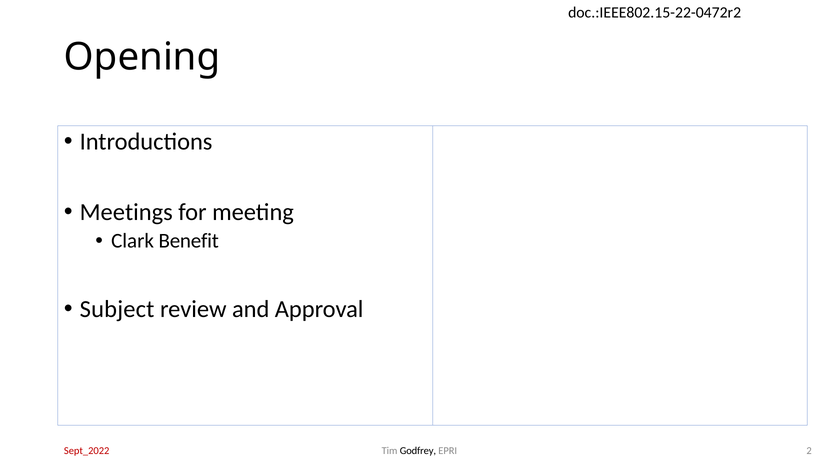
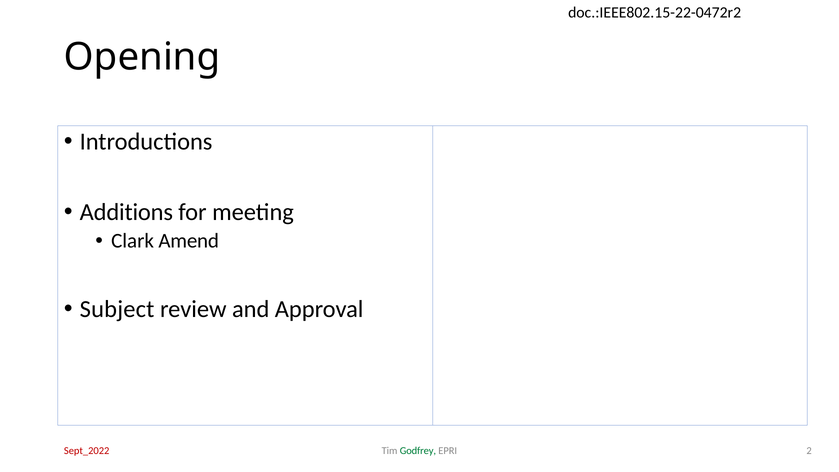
Meetings: Meetings -> Additions (126, 212)
Benefit: Benefit -> Amend (189, 241)
Godfrey colour: black -> green (418, 451)
